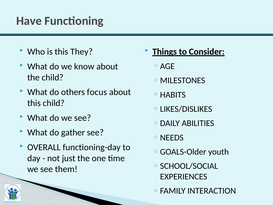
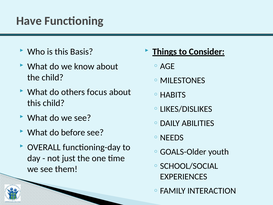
They: They -> Basis (82, 52)
gather: gather -> before (73, 132)
